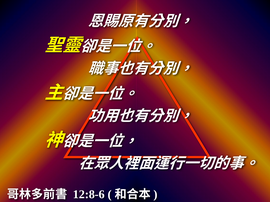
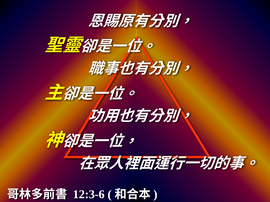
12:8-6: 12:8-6 -> 12:3-6 (89, 195)
